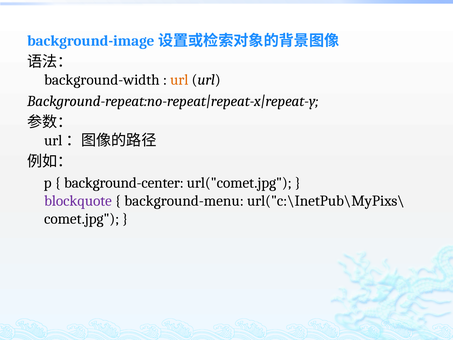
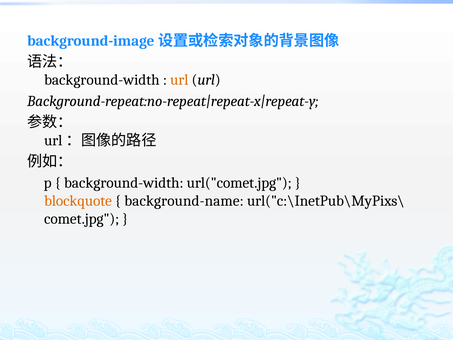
background-center: background-center -> background-width (124, 183)
blockquote colour: purple -> orange (78, 201)
background-menu: background-menu -> background-name (184, 201)
